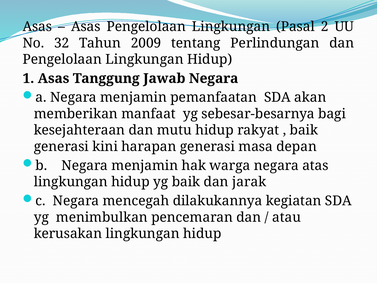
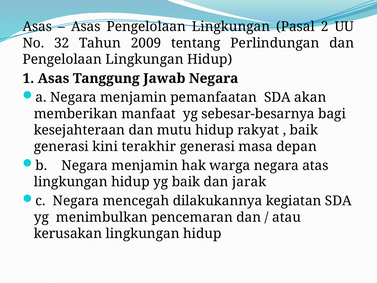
harapan: harapan -> terakhir (149, 146)
